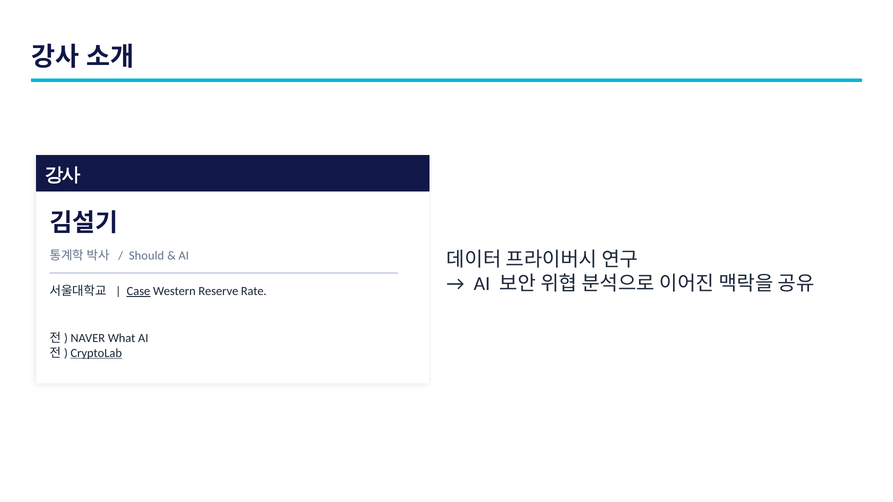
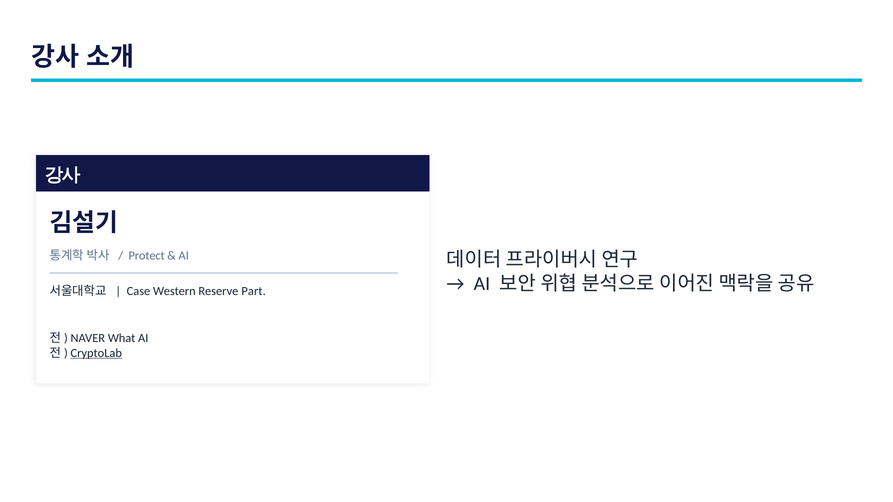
Should: Should -> Protect (147, 256)
Case underline: present -> none (139, 291)
Rate: Rate -> Part (254, 291)
